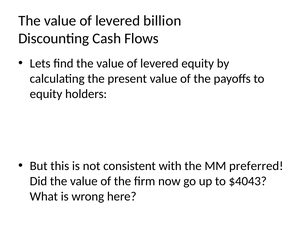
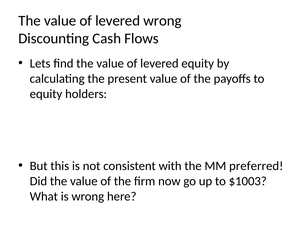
levered billion: billion -> wrong (162, 21)
$4043: $4043 -> $1003 (248, 181)
